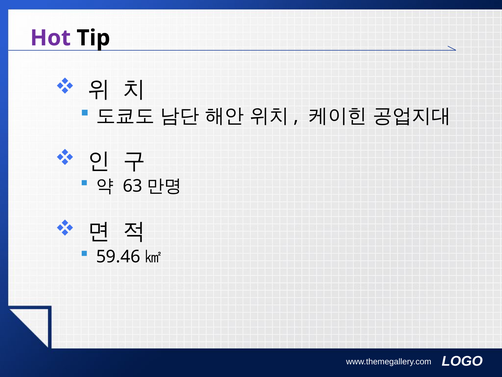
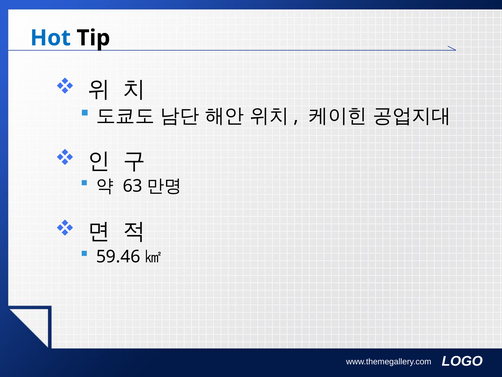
Hot colour: purple -> blue (50, 38)
